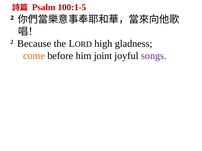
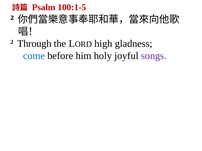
Because: Because -> Through (34, 44)
come colour: orange -> blue (34, 56)
joint: joint -> holy (103, 56)
